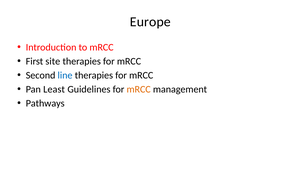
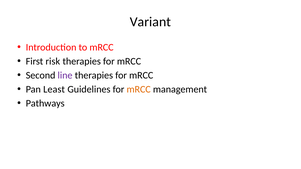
Europe: Europe -> Variant (150, 22)
site: site -> risk (53, 61)
line colour: blue -> purple (65, 75)
